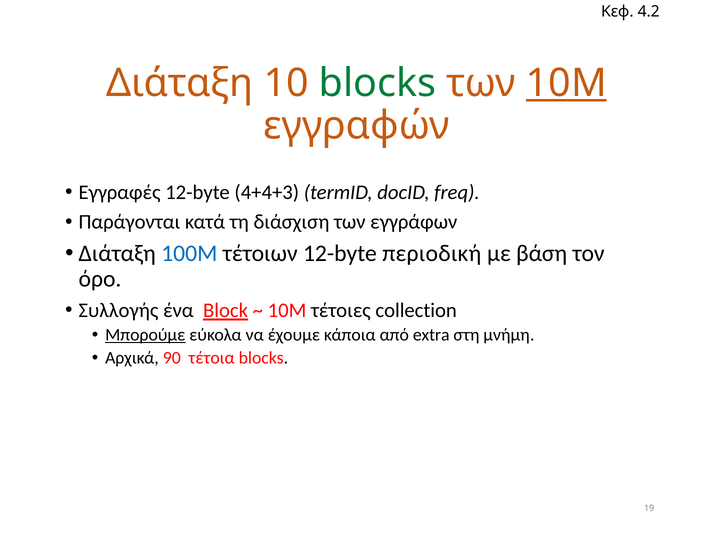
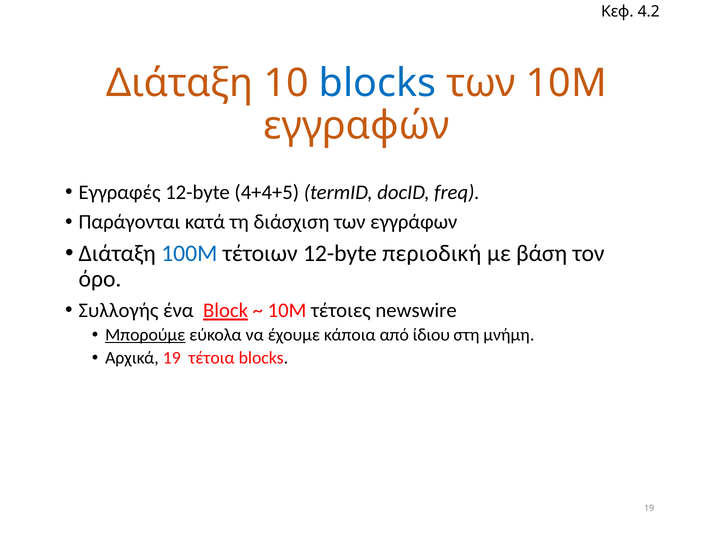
blocks colour: green -> blue (377, 83)
10M underline: present -> none (566, 83)
4+4+3: 4+4+3 -> 4+4+5 (267, 192)
collection: collection -> newswire (416, 310)
extra: extra -> ίδιου (431, 335)
Αρχικά 90: 90 -> 19 (172, 358)
